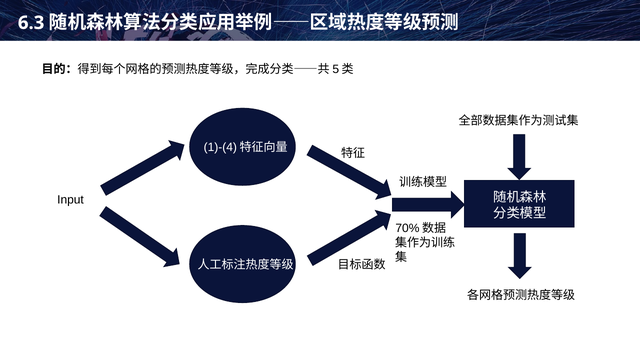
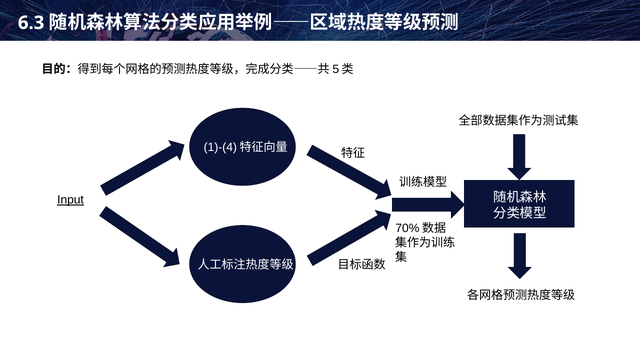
Input underline: none -> present (71, 200)
